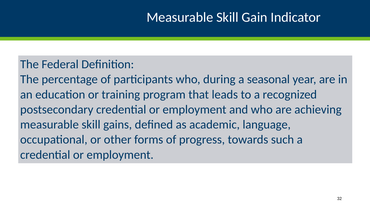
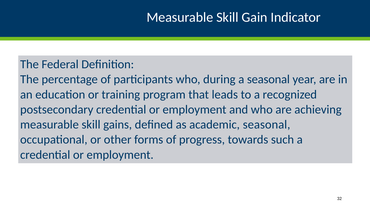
academic language: language -> seasonal (267, 125)
